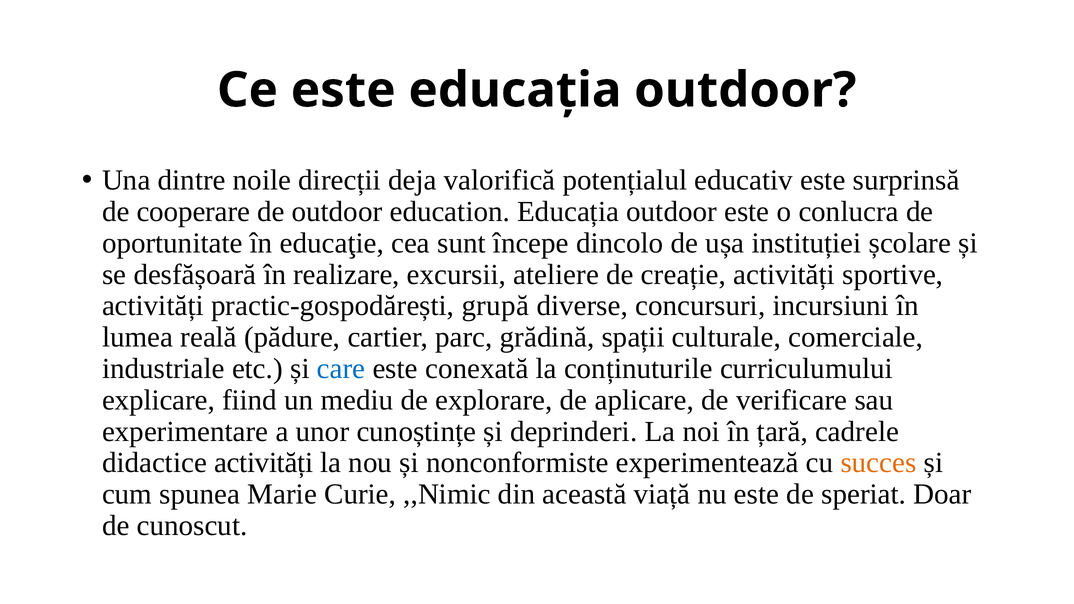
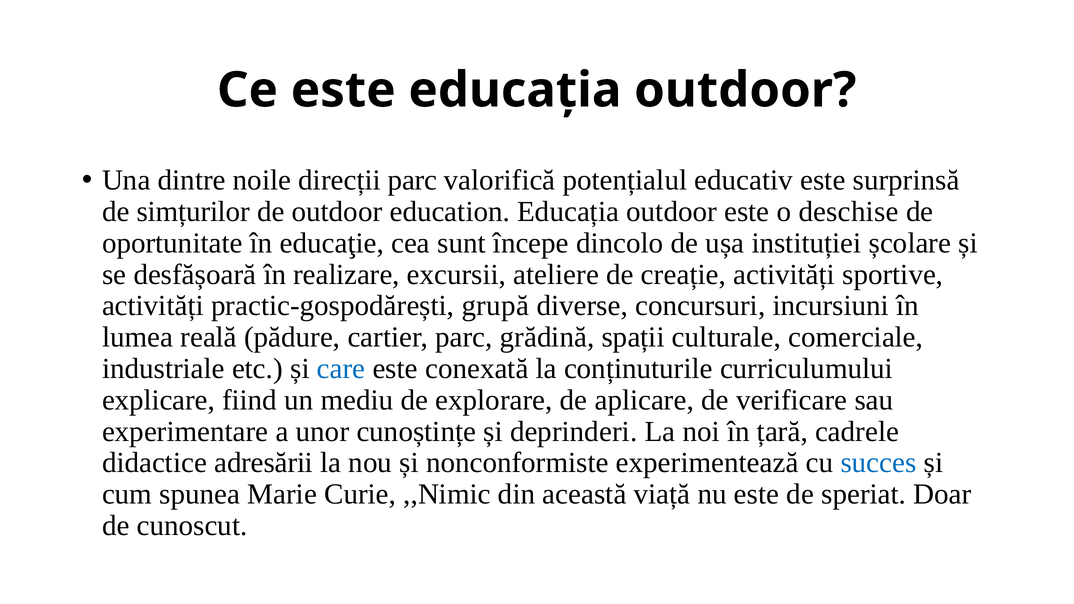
direcții deja: deja -> parc (413, 180)
cooperare: cooperare -> simțurilor (193, 212)
conlucra: conlucra -> deschise (848, 212)
didactice activități: activități -> adresării (264, 463)
succes colour: orange -> blue (879, 463)
